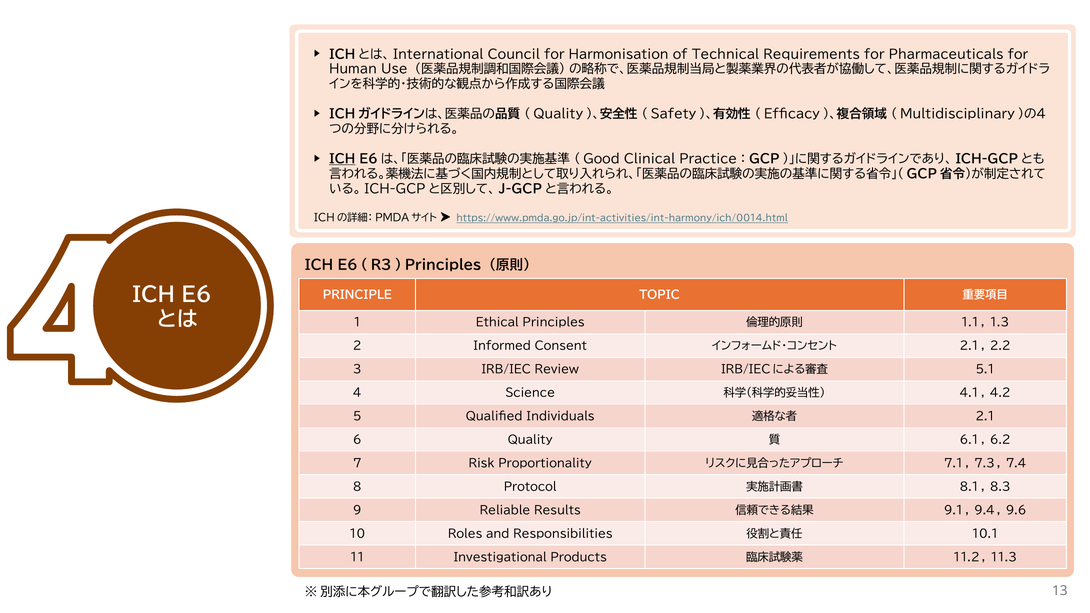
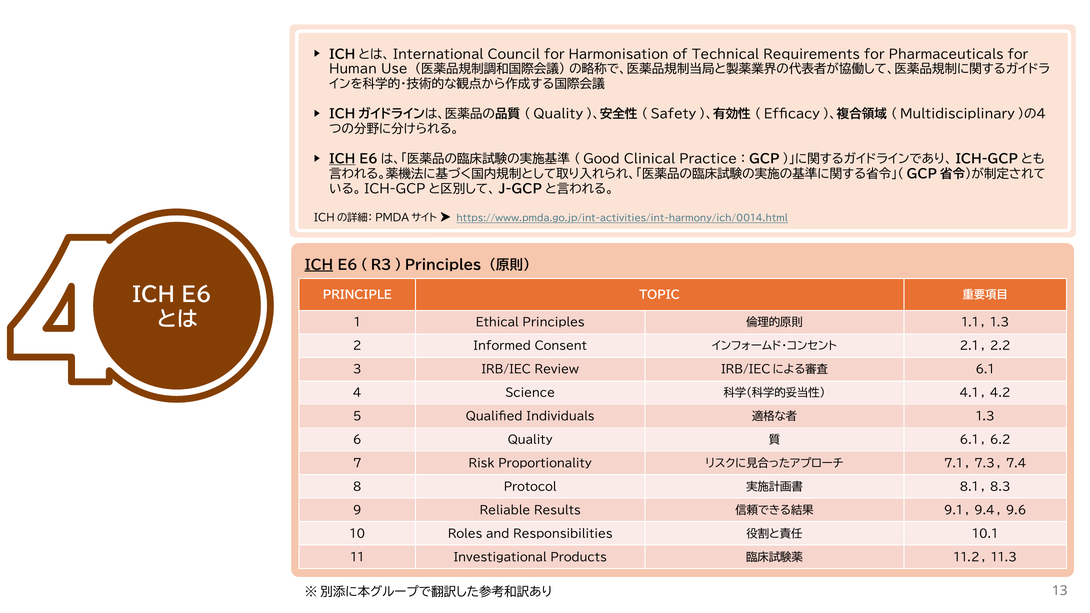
ICH underline: none -> present (319, 265)
5.1: 5.1 -> 6.1 (985, 370)
2.1: 2.1 -> 1.3 (985, 417)
